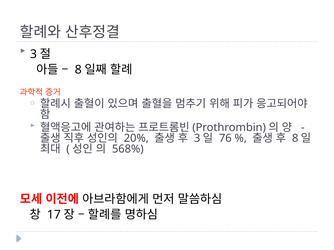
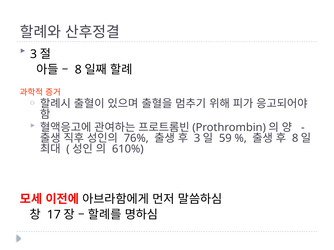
20%: 20% -> 76% (136, 138)
76: 76 -> 59 (225, 138)
568%: 568% -> 610% (128, 149)
